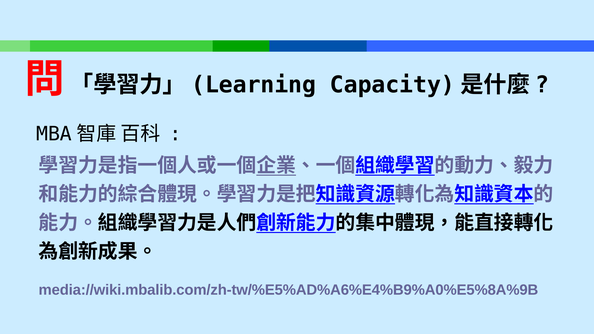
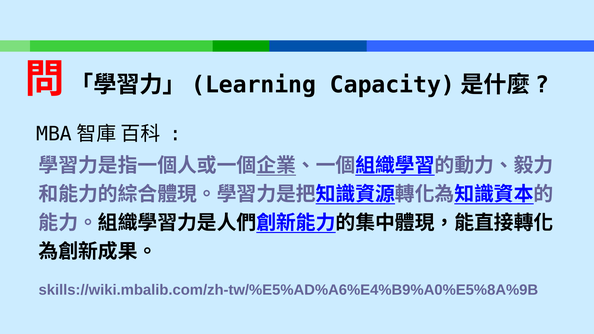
media://wiki.mbalib.com/zh-tw/%E5%AD%A6%E4%B9%A0%E5%8A%9B: media://wiki.mbalib.com/zh-tw/%E5%AD%A6%E4%B9%A0%E5%8A%9B -> skills://wiki.mbalib.com/zh-tw/%E5%AD%A6%E4%B9%A0%E5%8A%9B (288, 290)
